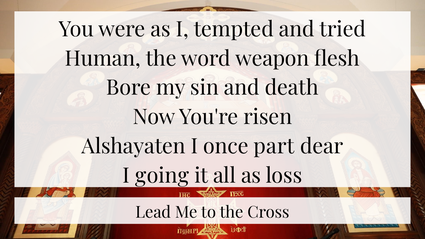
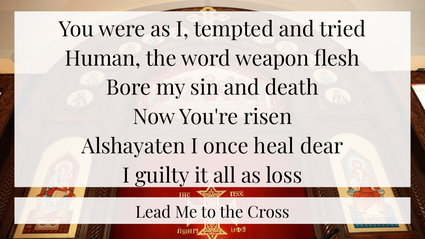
part: part -> heal (274, 147)
going: going -> guilty (162, 176)
